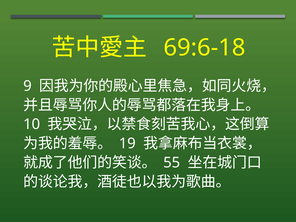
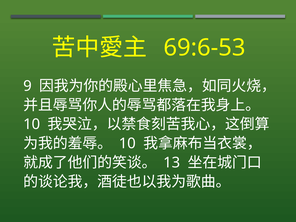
69:6-18: 69:6-18 -> 69:6-53 (205, 48)
19: 19 -> 10 (127, 143)
55: 55 -> 13 (172, 163)
